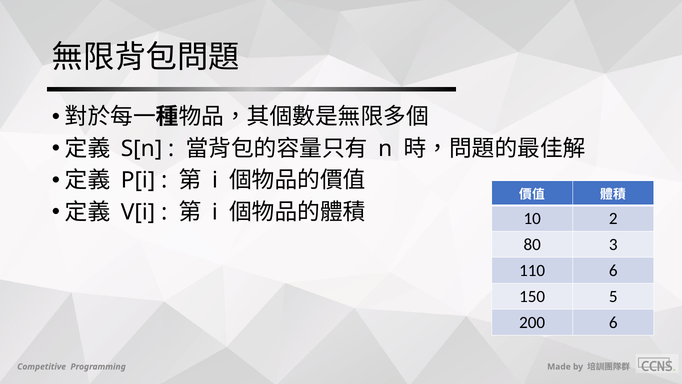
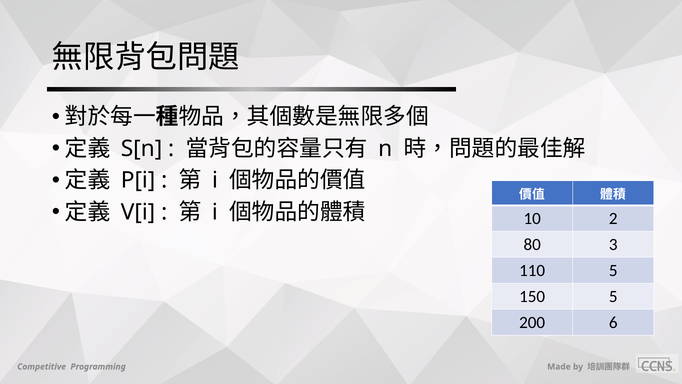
110 6: 6 -> 5 (613, 270)
